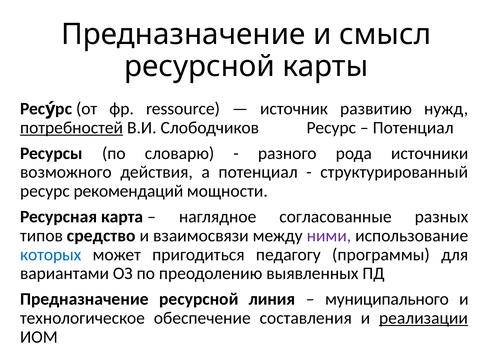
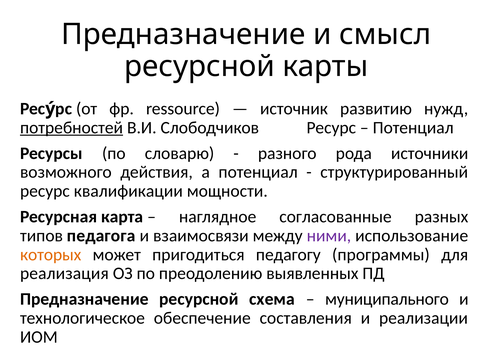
рекомендаций: рекомендаций -> квалификации (128, 191)
средство: средство -> педагога (101, 235)
которых colour: blue -> orange (51, 254)
вариантами: вариантами -> реализация (64, 273)
линия: линия -> схема (272, 299)
реализации underline: present -> none (423, 318)
